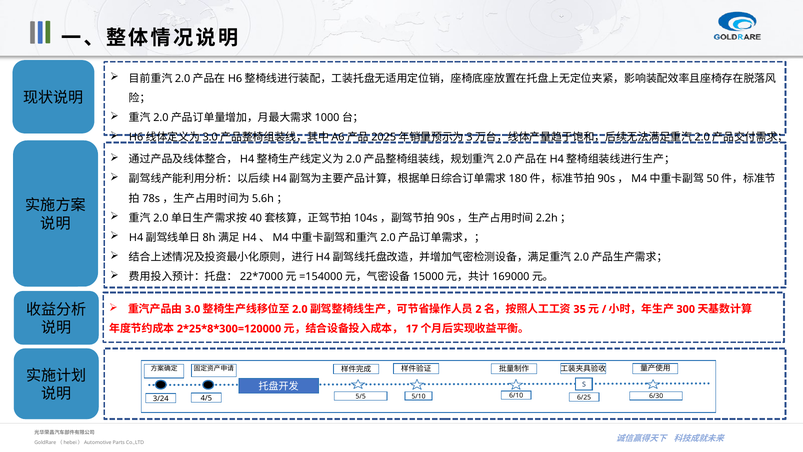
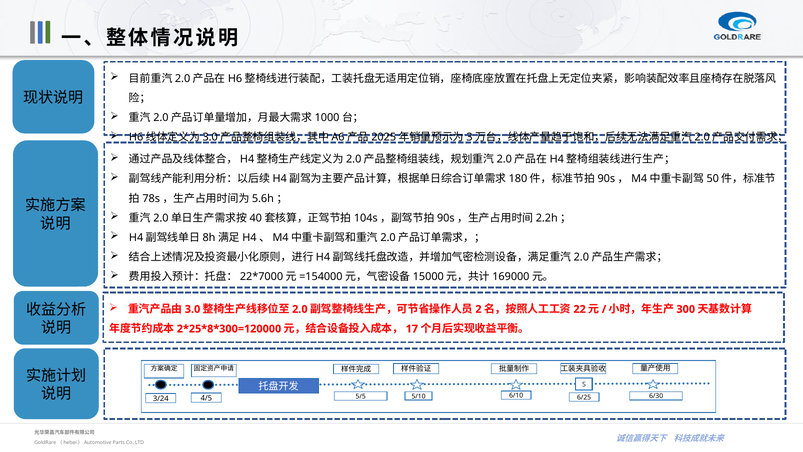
35: 35 -> 22 (580, 309)
